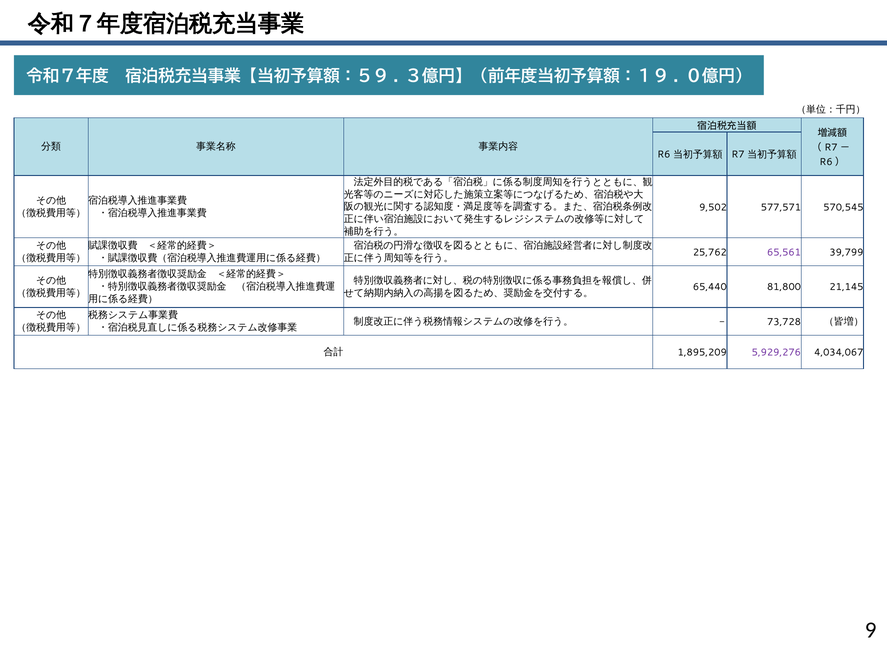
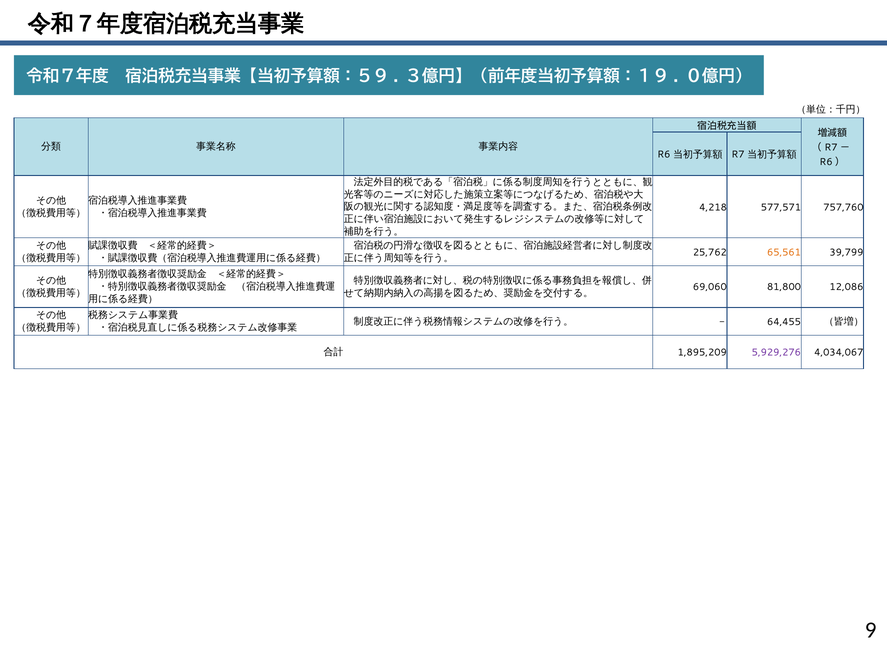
9,502: 9,502 -> 4,218 (713, 207)
570,545: 570,545 -> 757,760 (843, 207)
65,561 colour: purple -> orange (784, 253)
65,440: 65,440 -> 69,060 (710, 287)
21,145: 21,145 -> 12,086 (846, 287)
73,728: 73,728 -> 64,455 (784, 322)
